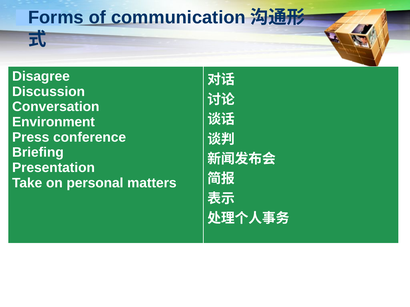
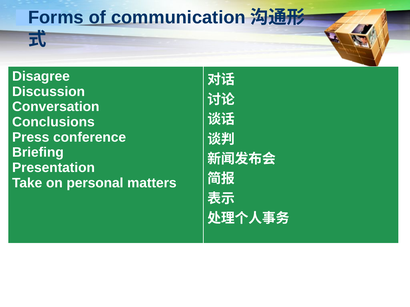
Environment: Environment -> Conclusions (53, 122)
